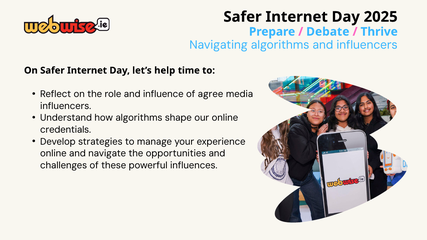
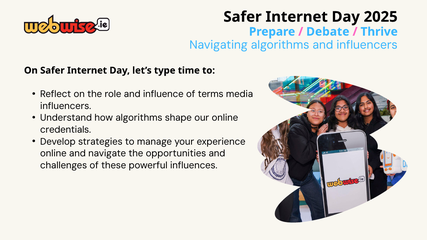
help: help -> type (165, 71)
agree: agree -> terms (211, 94)
